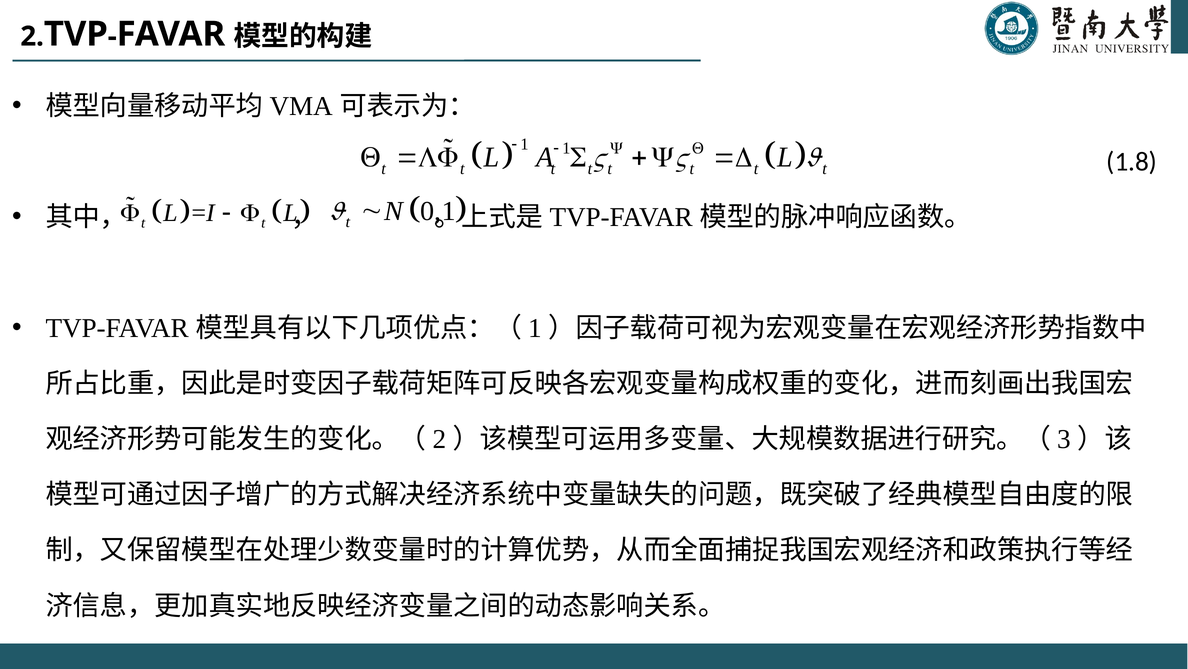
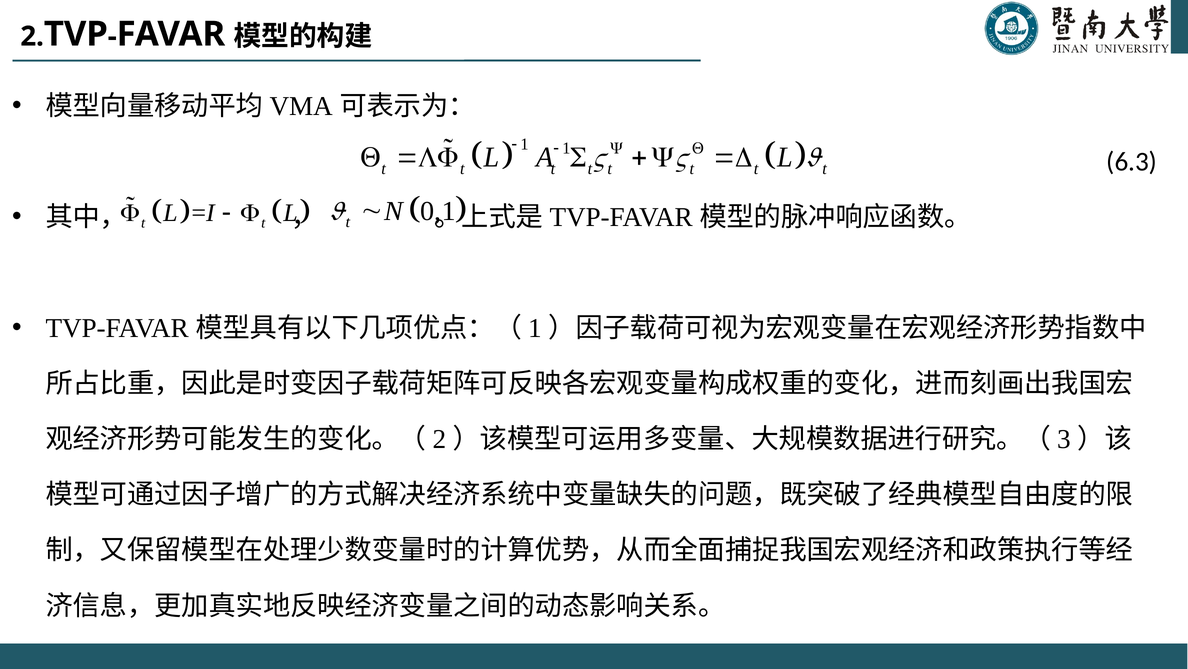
1.8: 1.8 -> 6.3 (1132, 161)
